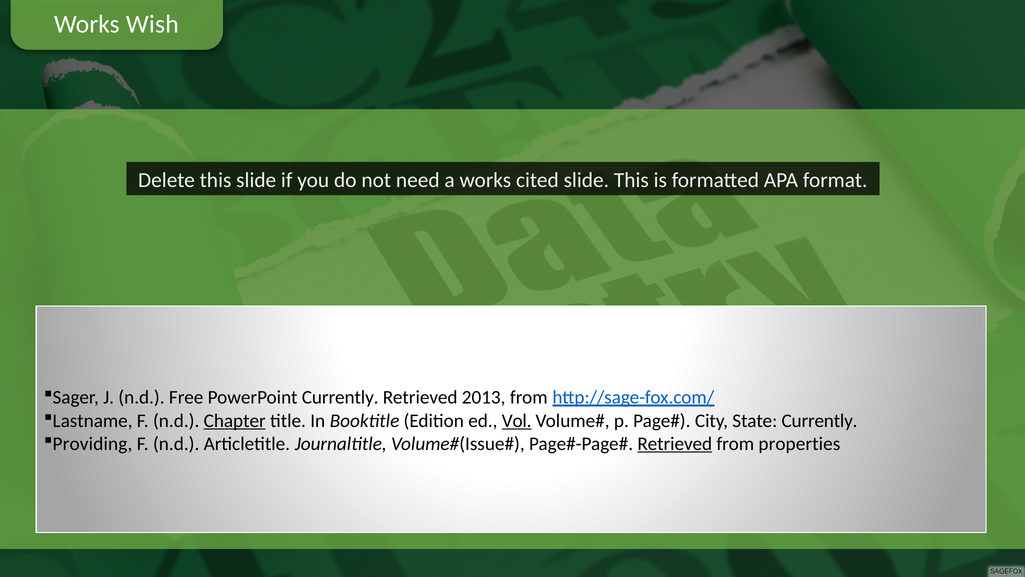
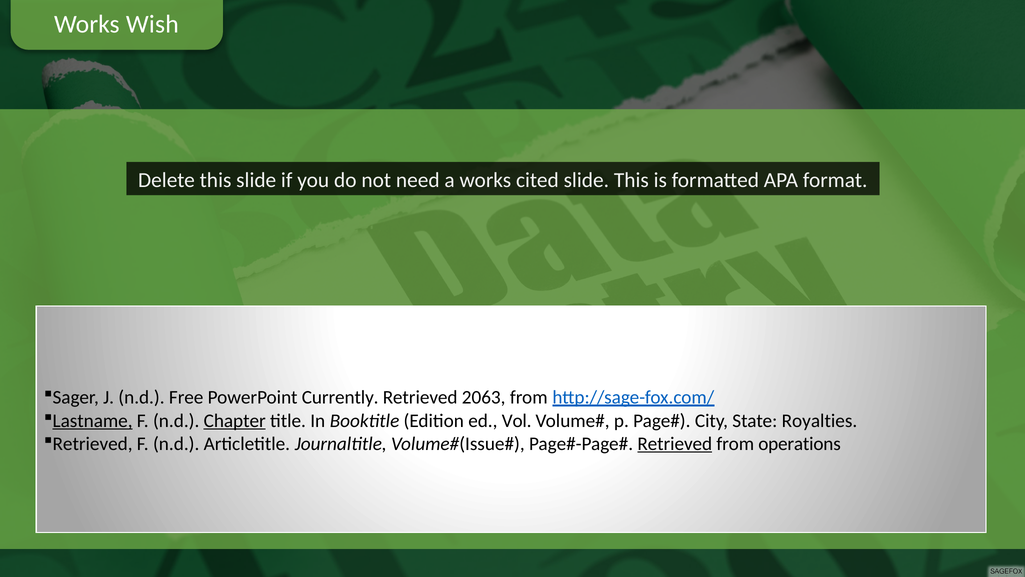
2013: 2013 -> 2063 (484, 397)
Lastname underline: none -> present (93, 420)
Vol underline: present -> none (517, 420)
State Currently: Currently -> Royalties (819, 420)
Providing: Providing -> Retrieved (93, 444)
properties: properties -> operations (800, 444)
